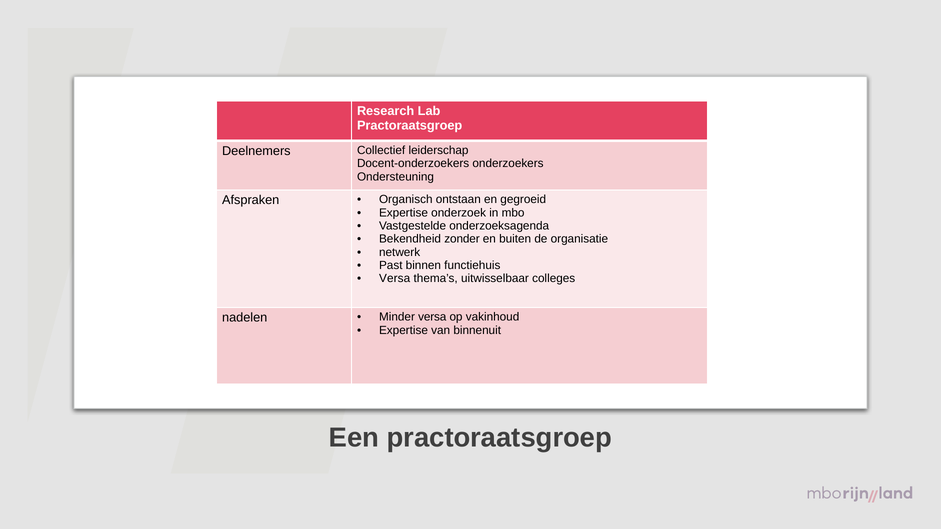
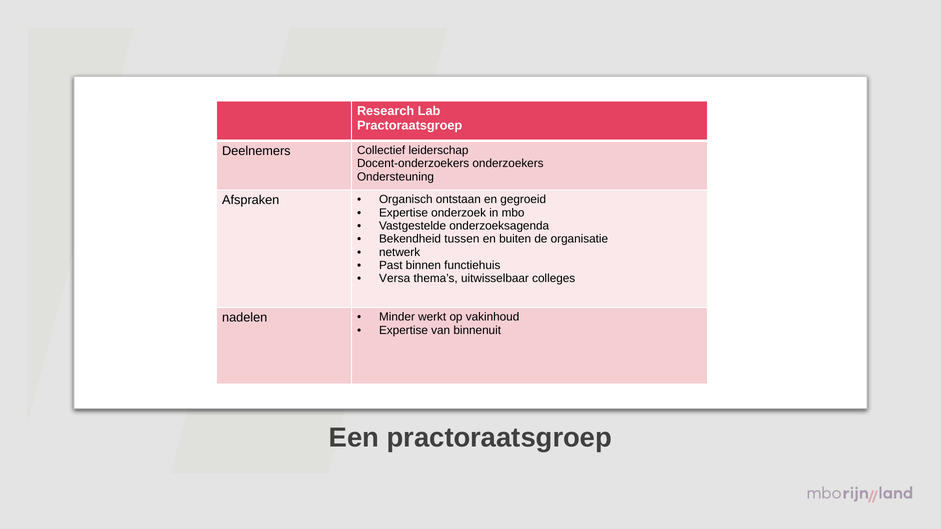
zonder: zonder -> tussen (462, 239)
Minder versa: versa -> werkt (432, 317)
